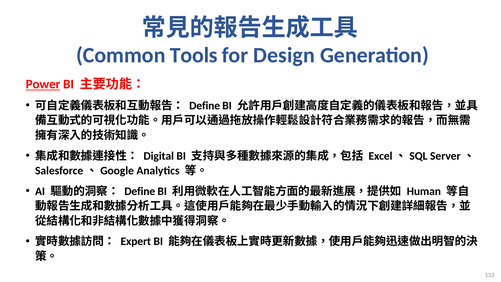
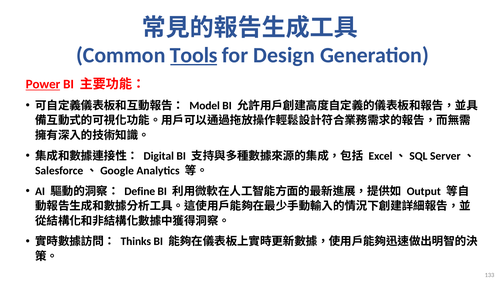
Tools underline: none -> present (194, 55)
Define: Define -> Model (205, 106)
Human: Human -> Output (424, 191)
Expert: Expert -> Thinks (136, 241)
